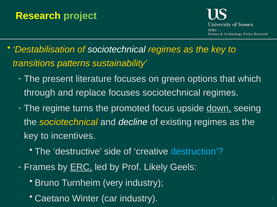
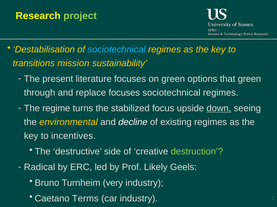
sociotechnical colour: white -> light blue (117, 50)
patterns: patterns -> mission (73, 63)
that which: which -> green (249, 79)
promoted: promoted -> stabilized (130, 109)
the sociotechnical: sociotechnical -> environmental (69, 123)
destruction colour: light blue -> light green (197, 152)
Frames: Frames -> Radical (40, 168)
ERC underline: present -> none (81, 168)
Winter: Winter -> Terms (85, 199)
